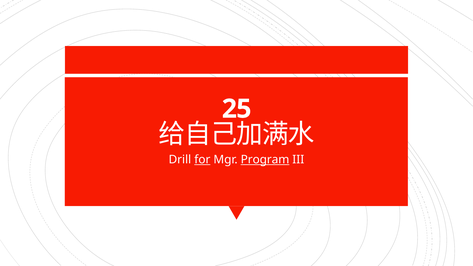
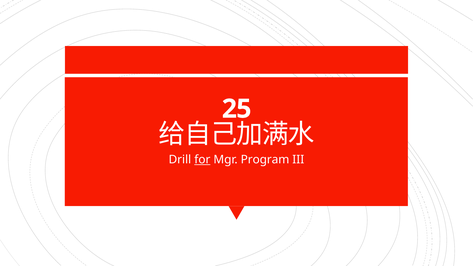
Program underline: present -> none (265, 159)
